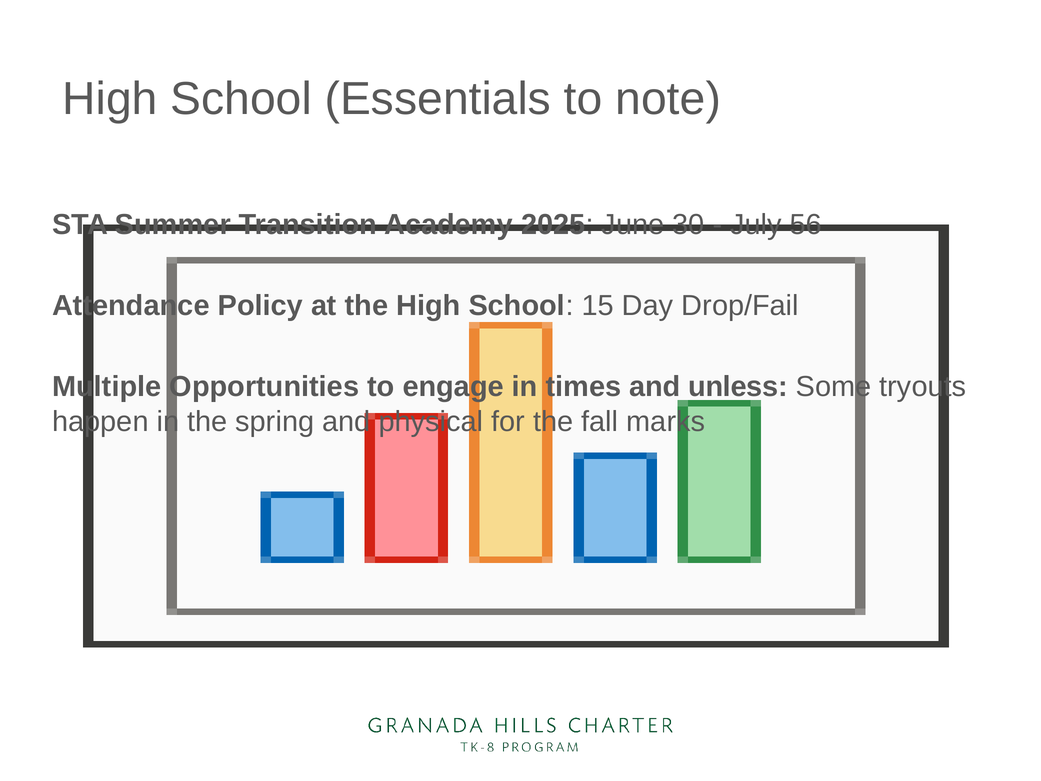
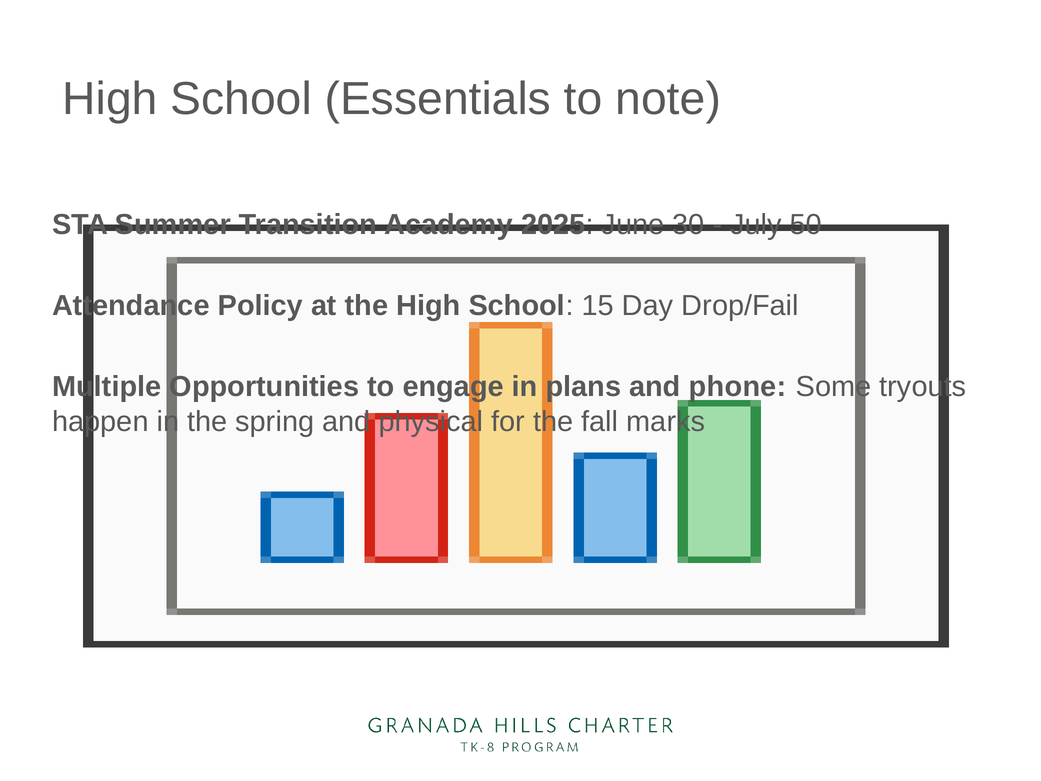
56: 56 -> 50 (806, 225)
times: times -> plans (583, 387)
unless: unless -> phone (738, 387)
